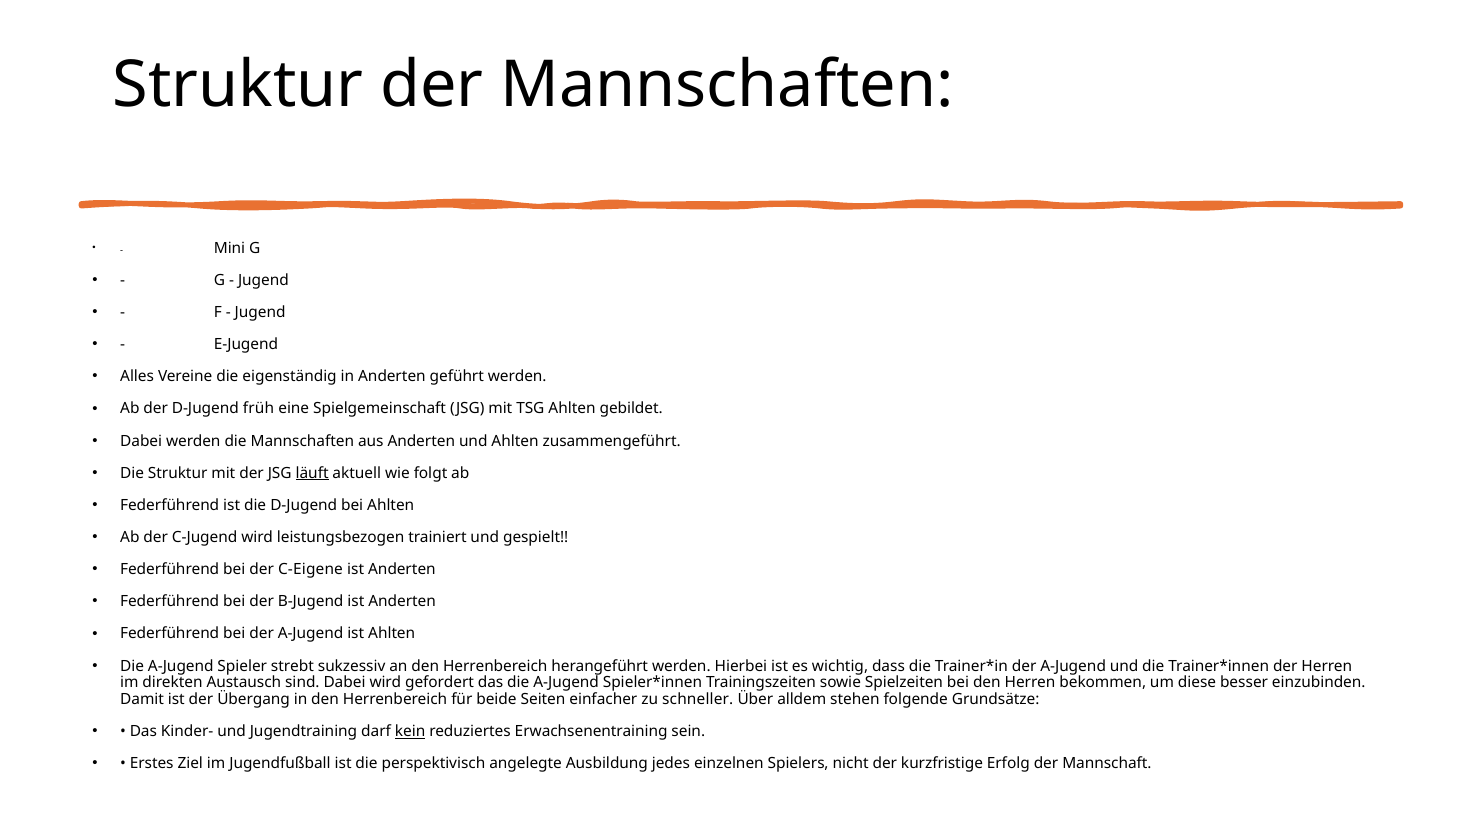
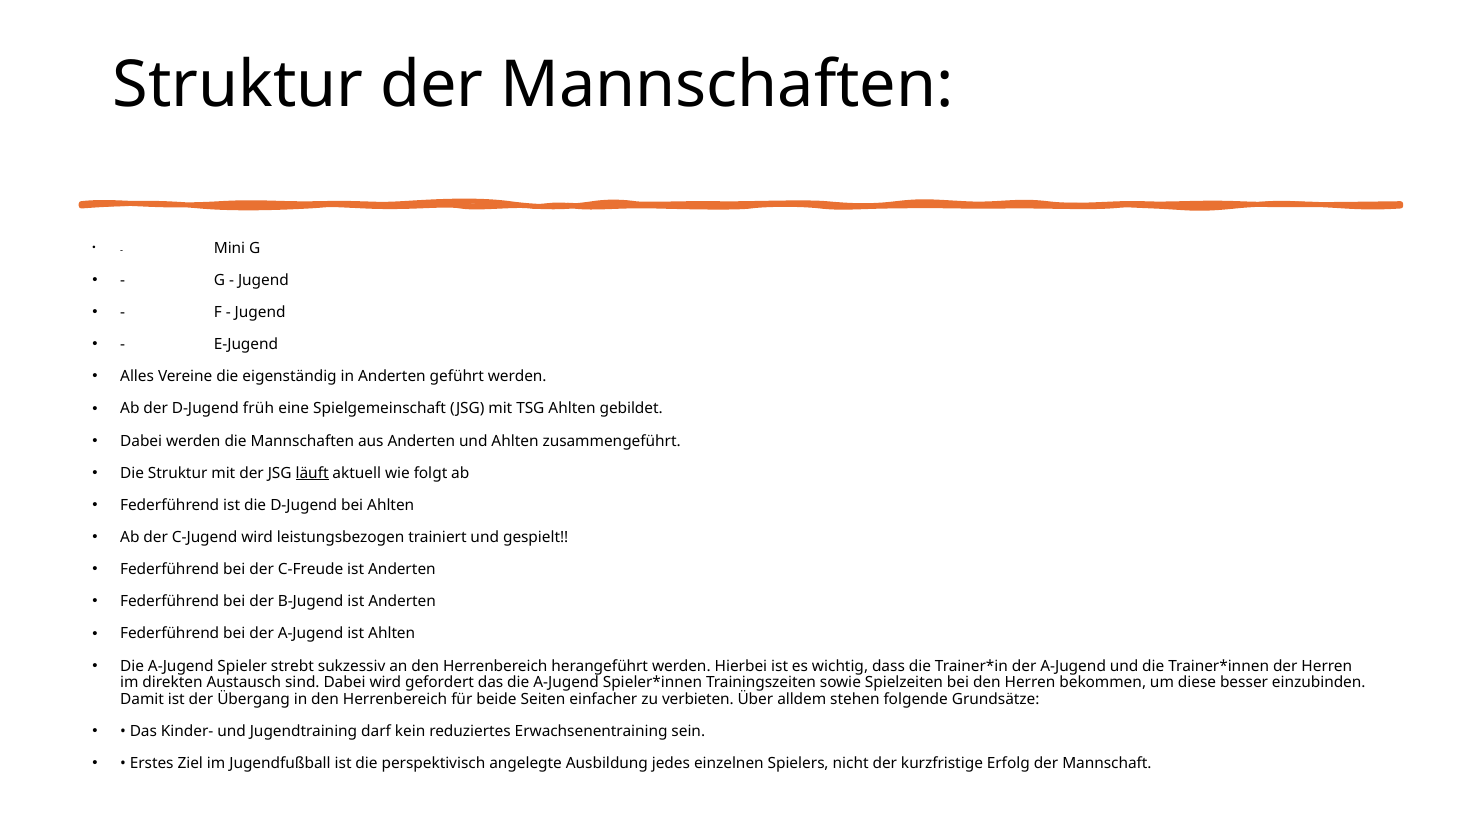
C-Eigene: C-Eigene -> C-Freude (311, 570)
schneller: schneller -> verbieten (698, 700)
kein underline: present -> none (410, 732)
